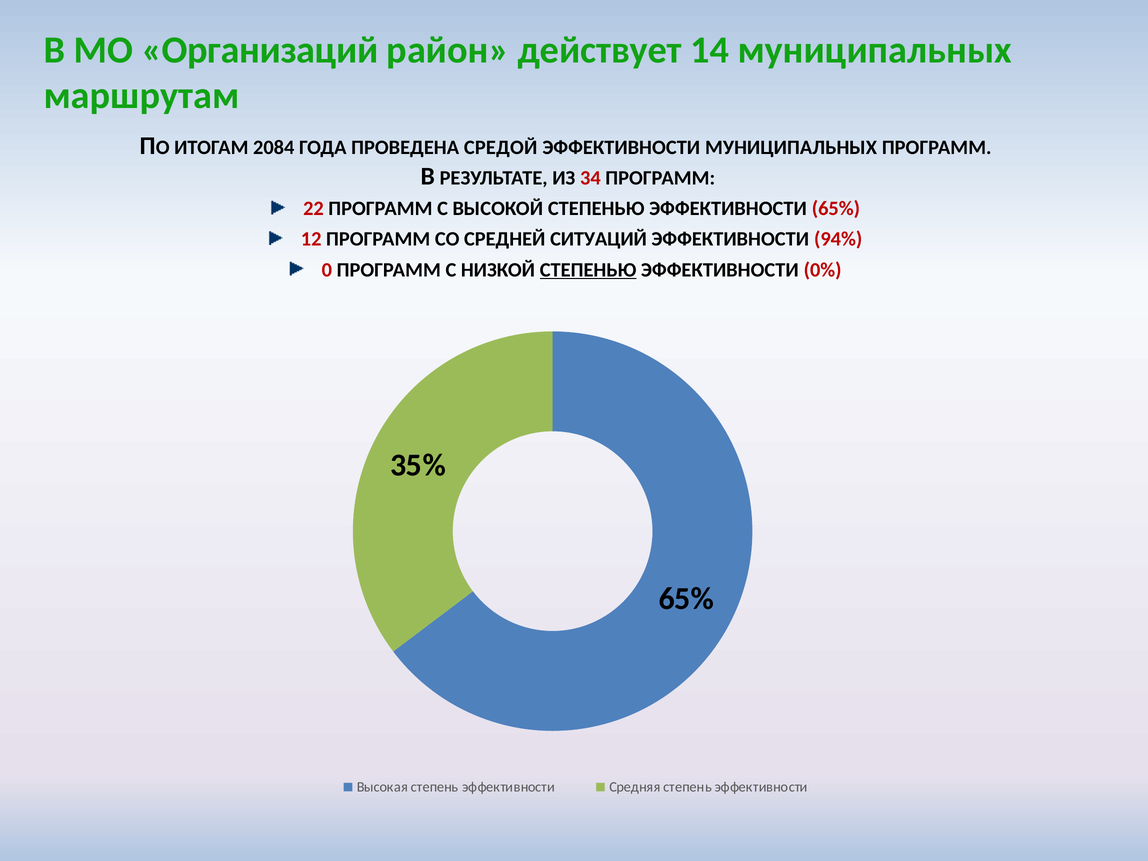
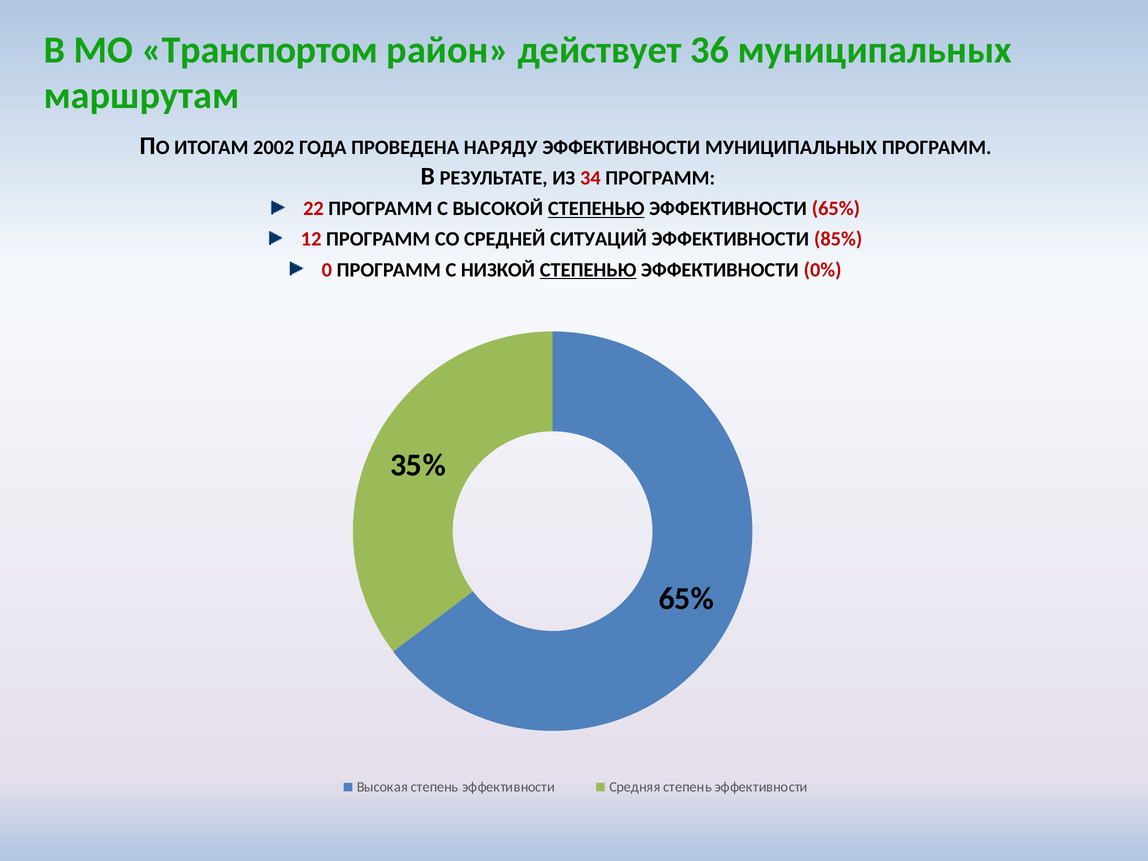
Организаций: Организаций -> Транспортом (260, 50)
14: 14 -> 36 (710, 50)
2084: 2084 -> 2002 (274, 147)
СРЕДОЙ: СРЕДОЙ -> НАРЯДУ (501, 147)
СТЕПЕНЬЮ underline: none -> present (596, 209)
94%: 94% -> 85% (838, 239)
